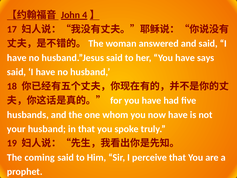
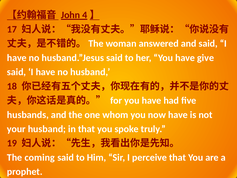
says: says -> give (206, 58)
